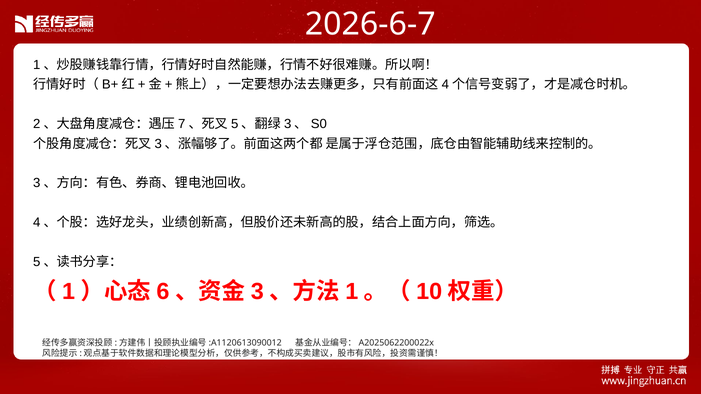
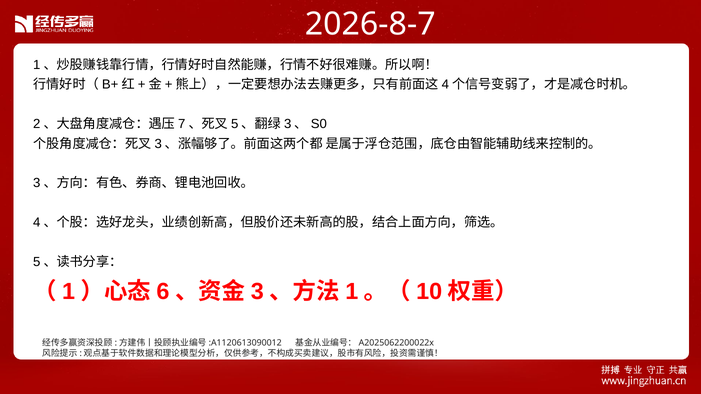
2026-6-7: 2026-6-7 -> 2026-8-7 (370, 24)
